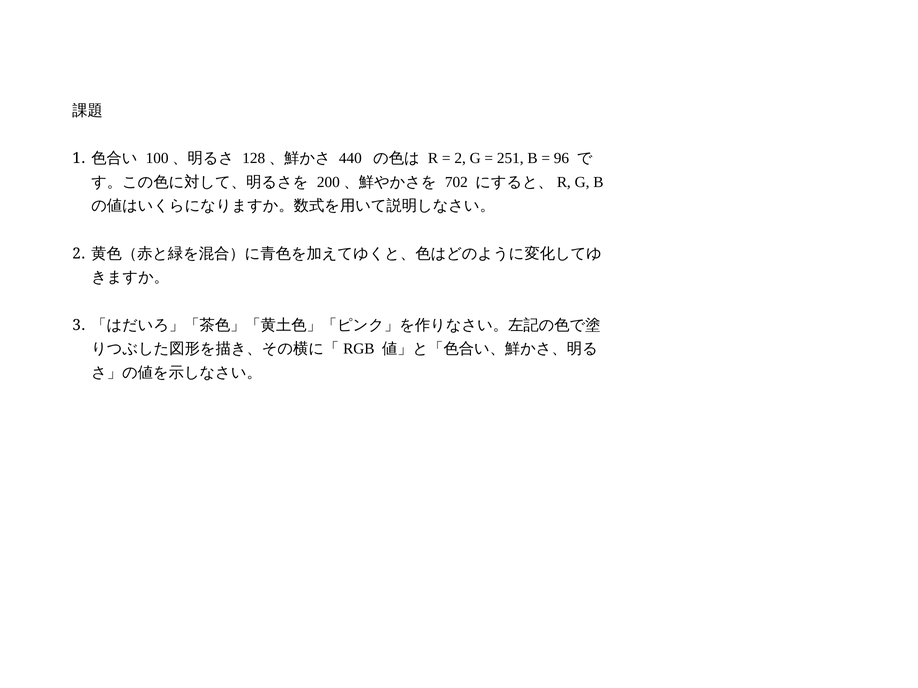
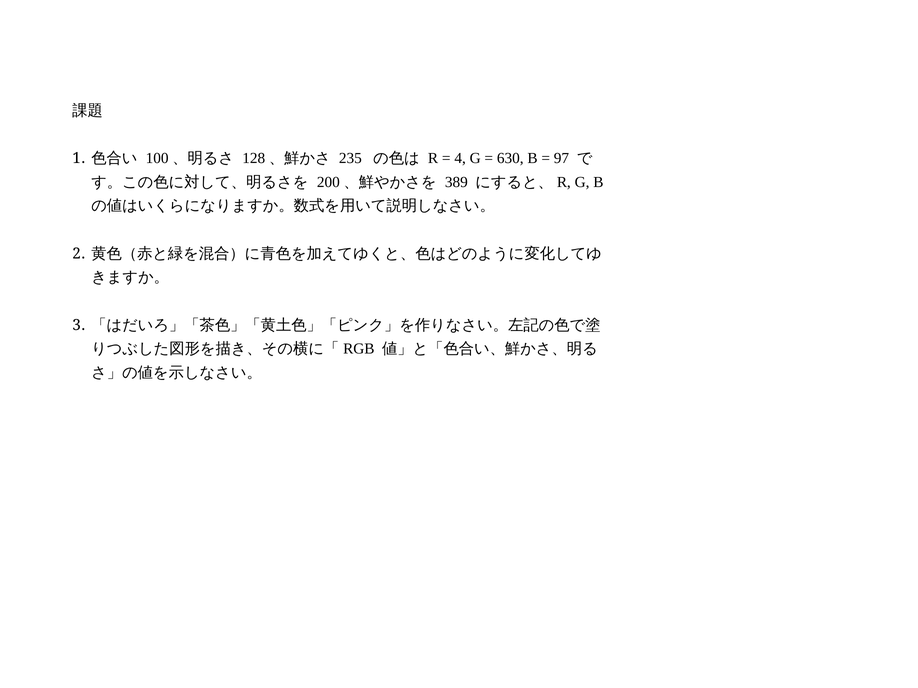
440: 440 -> 235 (350, 158)
2: 2 -> 4 (460, 158)
251: 251 -> 630 (510, 158)
96: 96 -> 97 (561, 158)
702: 702 -> 389 (456, 182)
